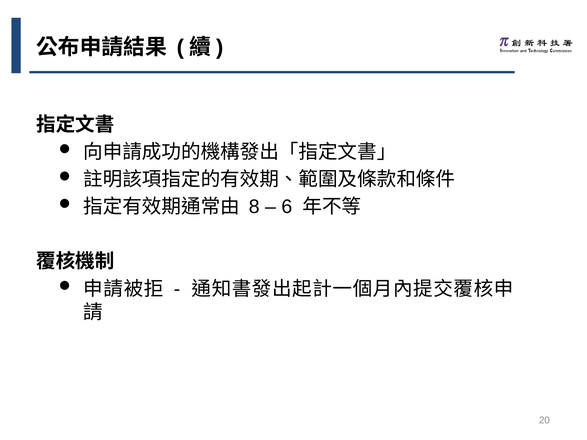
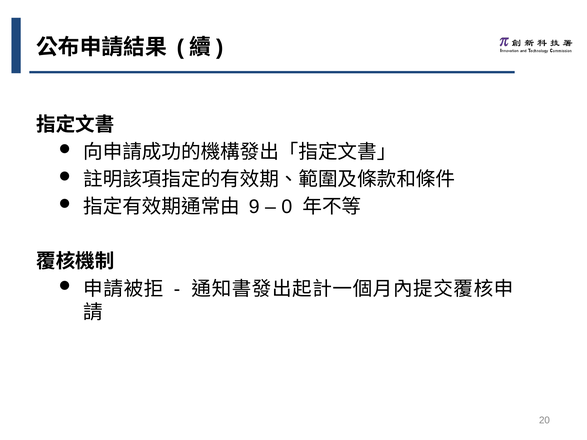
8: 8 -> 9 (254, 207)
6: 6 -> 0 (287, 207)
